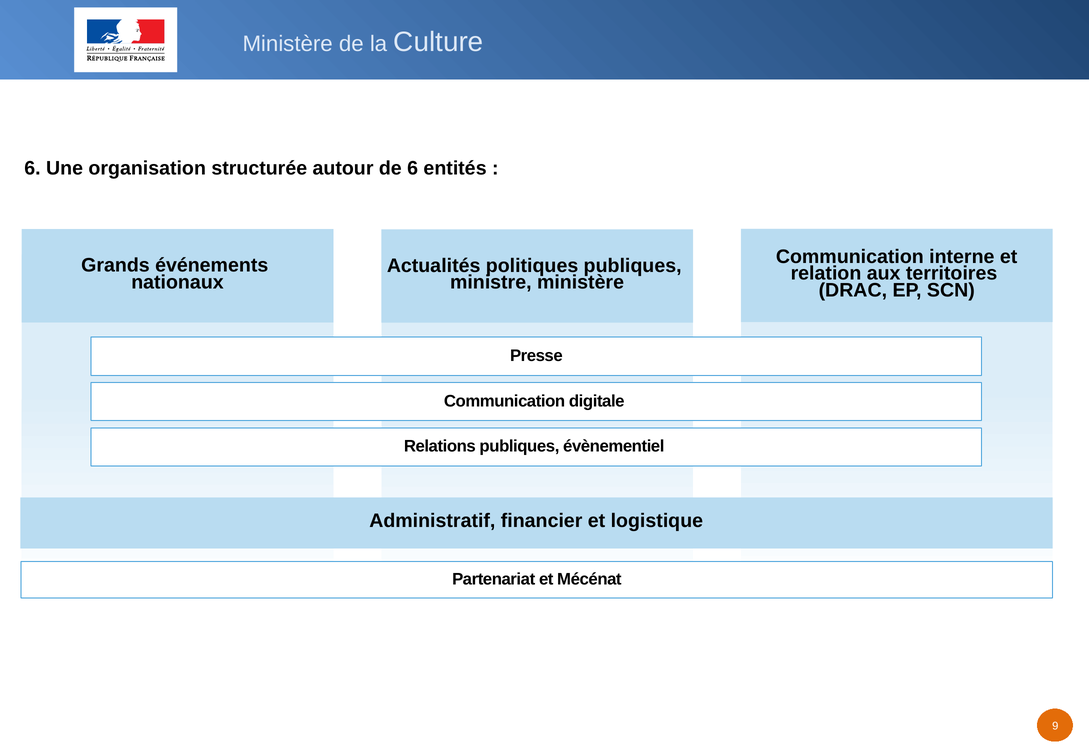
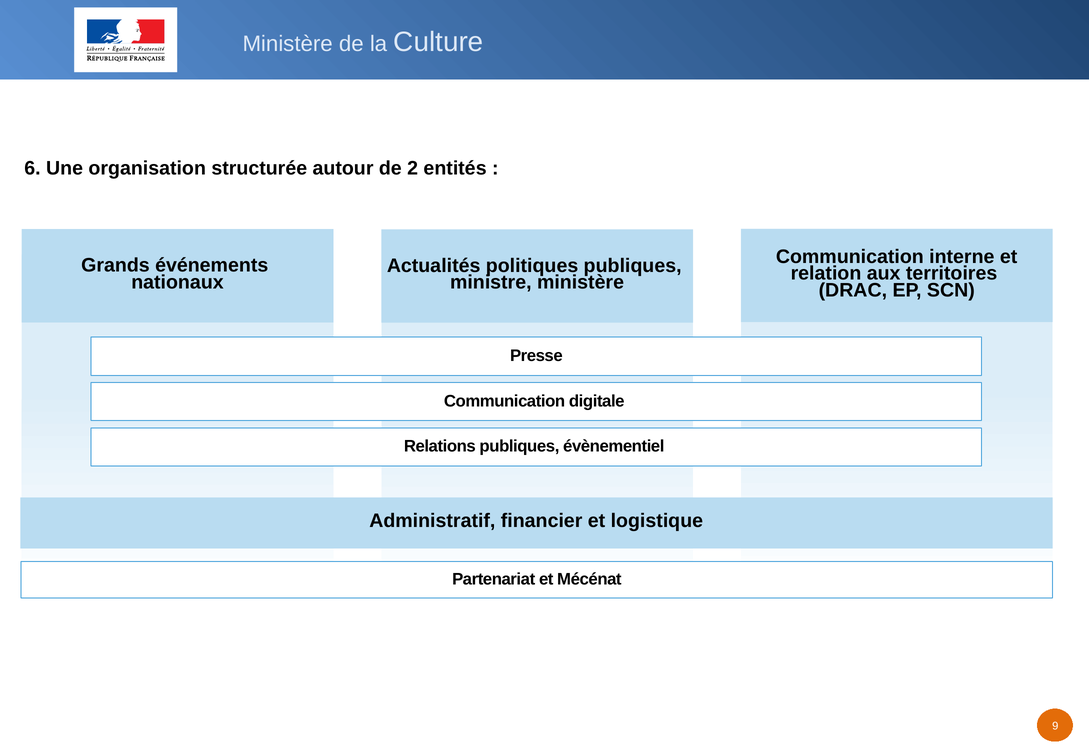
de 6: 6 -> 2 (413, 168)
